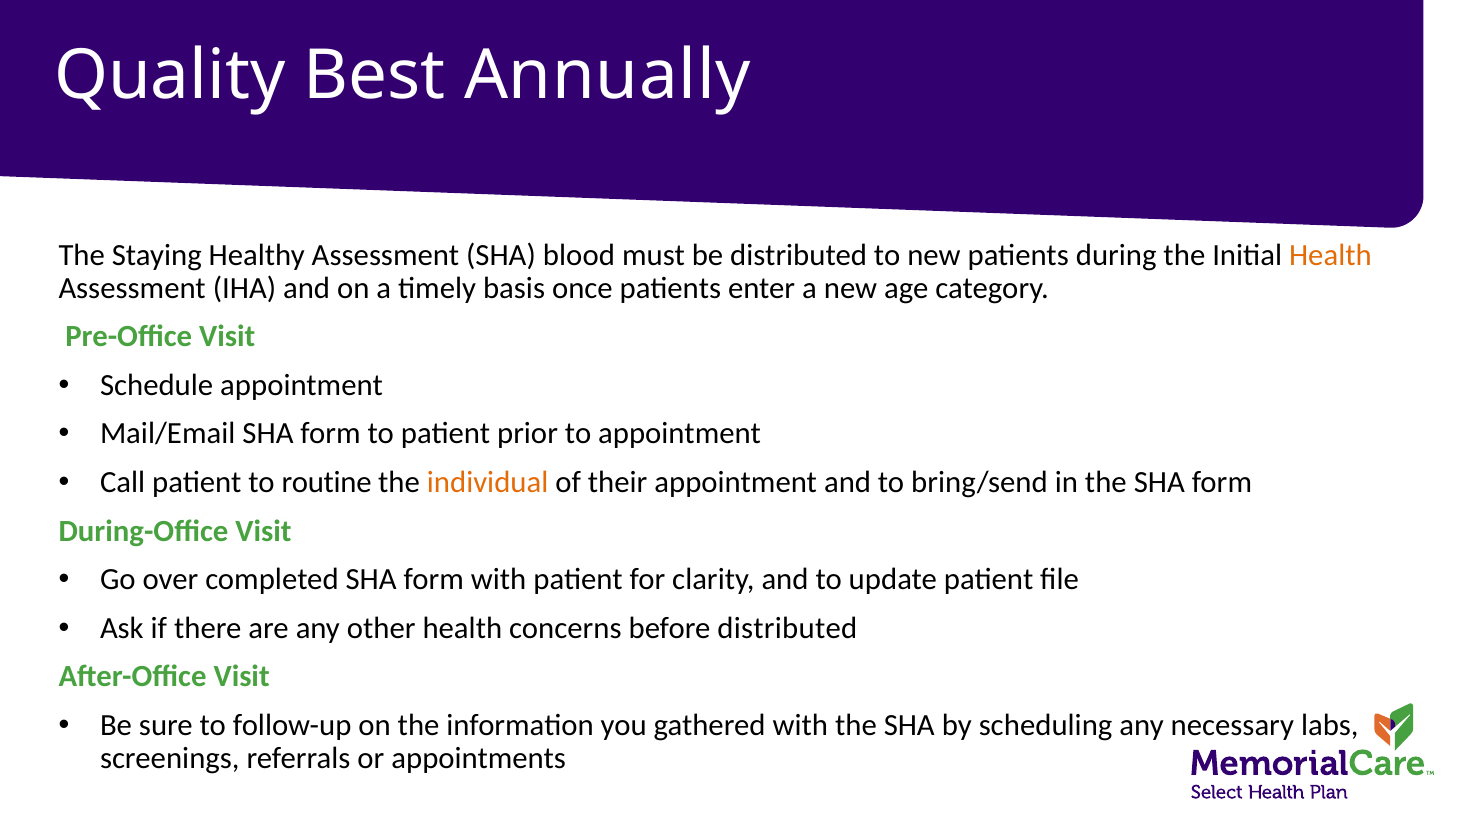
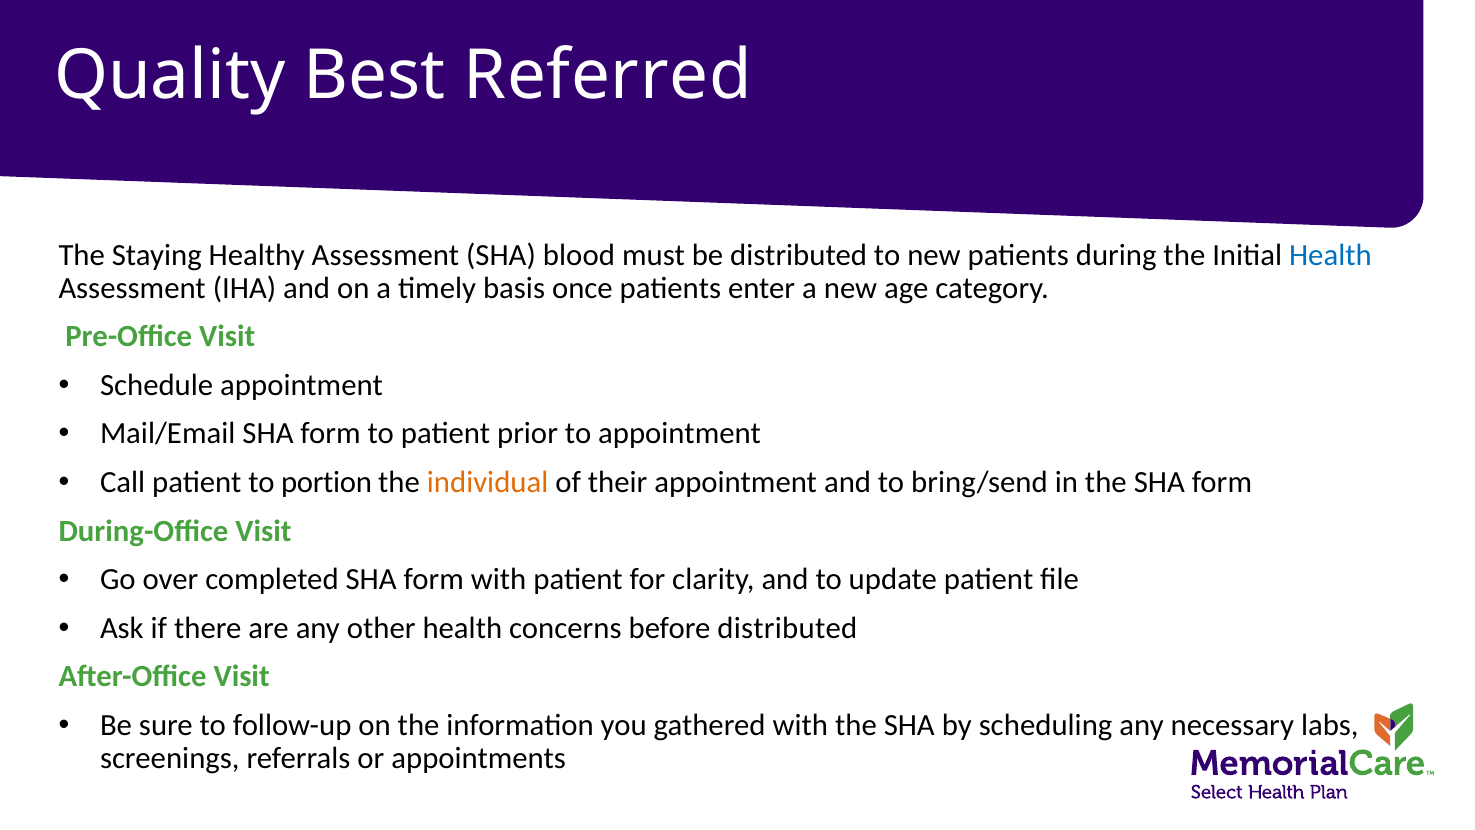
Annually: Annually -> Referred (608, 76)
Health colour: orange -> blue (1330, 255)
routine: routine -> portion (327, 482)
